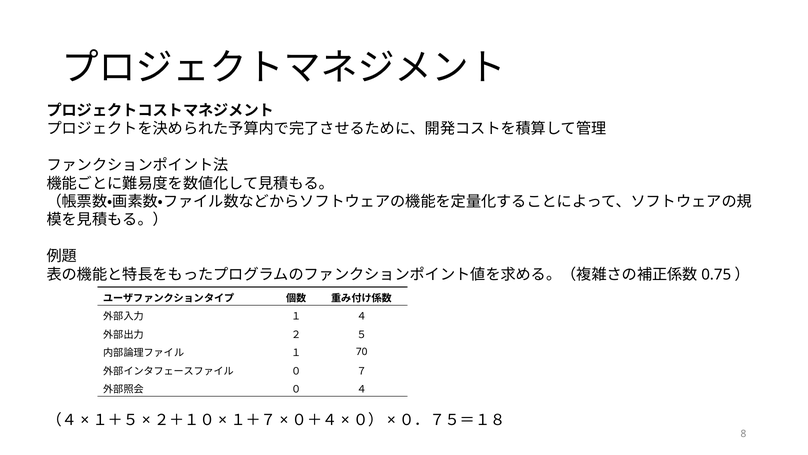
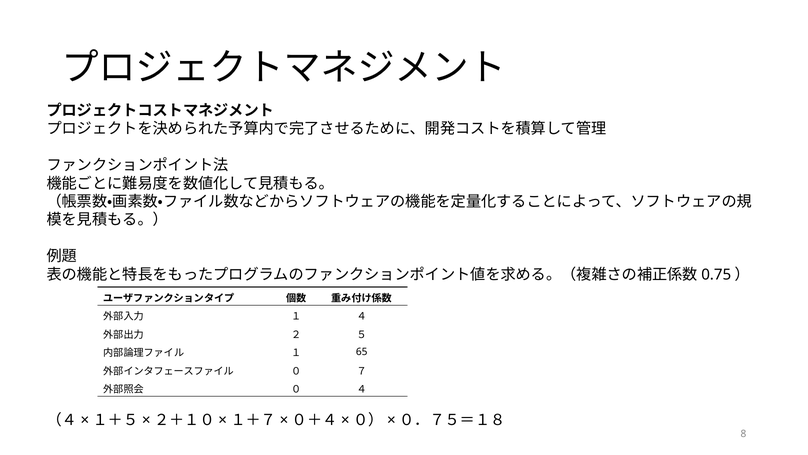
70: 70 -> 65 (362, 352)
